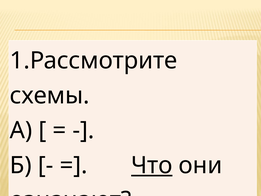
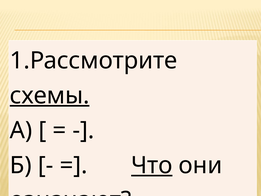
схемы underline: none -> present (50, 95)
